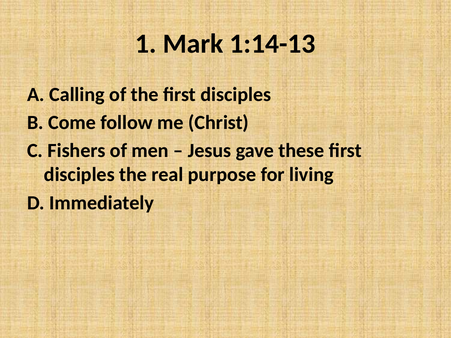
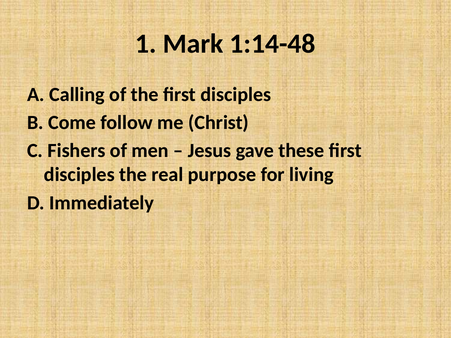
1:14-13: 1:14-13 -> 1:14-48 (273, 44)
